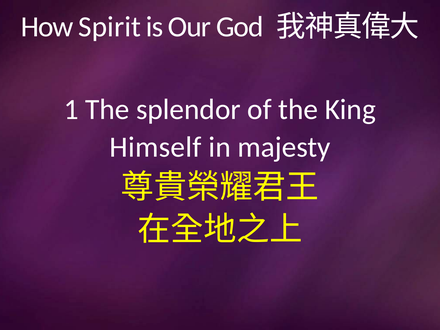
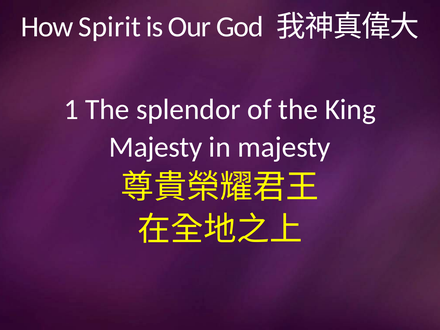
Himself: Himself -> Majesty (156, 147)
